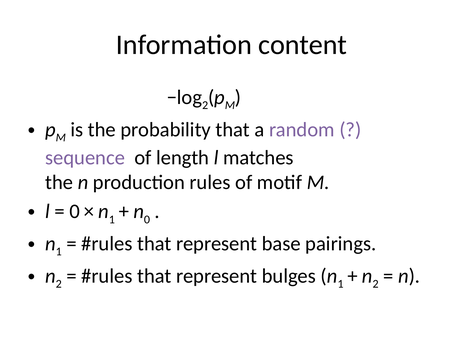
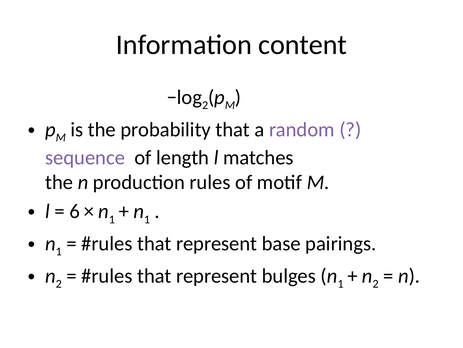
0: 0 -> 6 (75, 211)
0: 0 -> 1 (147, 219)
